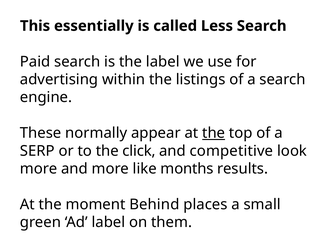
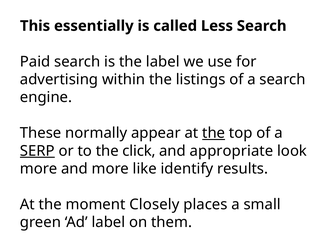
SERP underline: none -> present (37, 151)
competitive: competitive -> appropriate (231, 151)
months: months -> identify (187, 169)
Behind: Behind -> Closely (154, 205)
